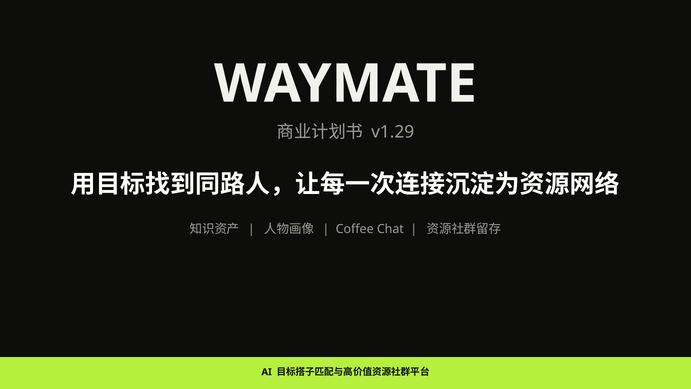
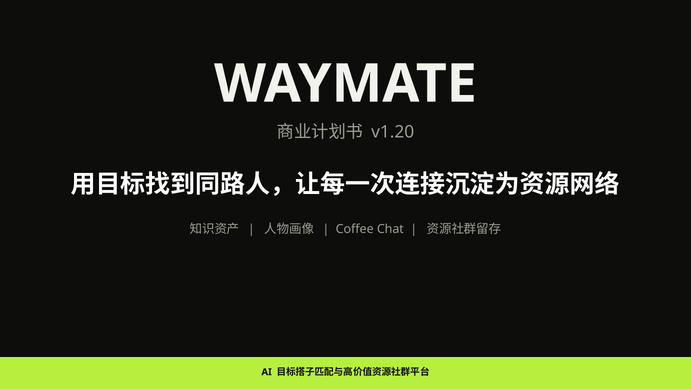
v1.29: v1.29 -> v1.20 (393, 132)
